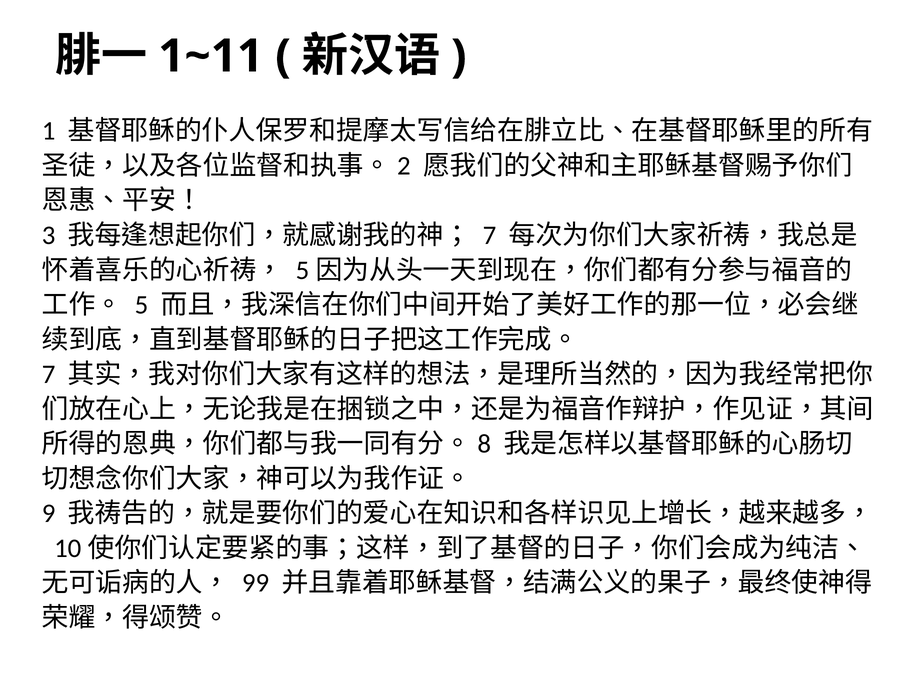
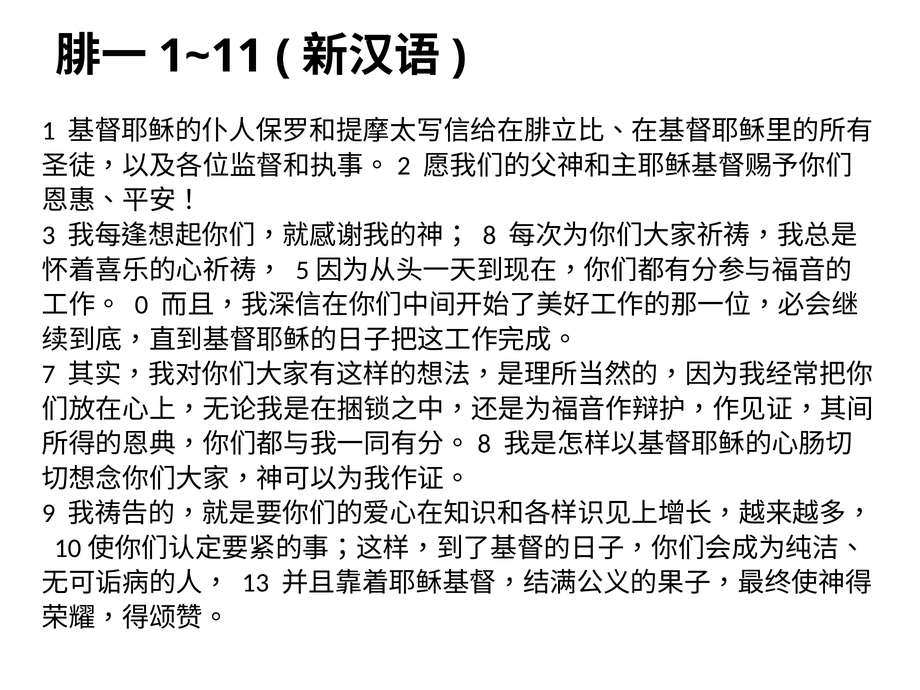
7: 7 -> 8 (490, 235)
5: 5 -> 0 (141, 305)
99: 99 -> 13 (256, 583)
